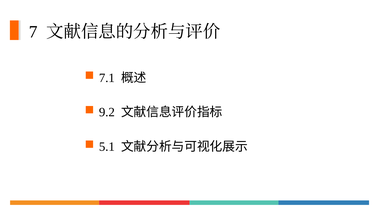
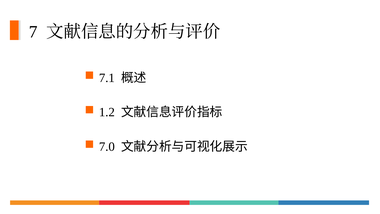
9.2: 9.2 -> 1.2 (107, 112)
5.1: 5.1 -> 7.0 (107, 146)
